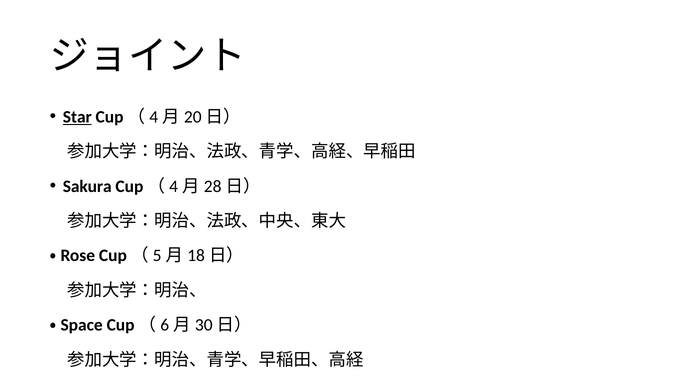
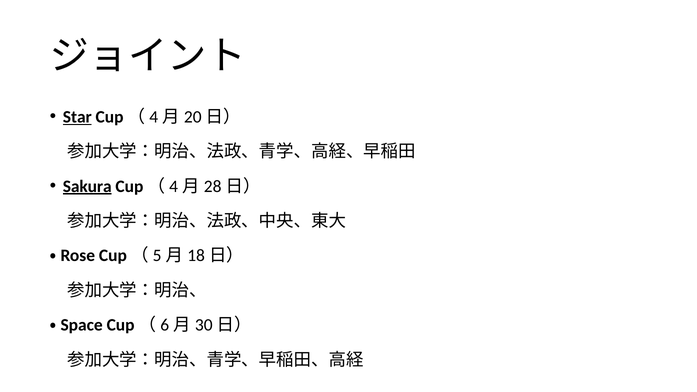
Sakura underline: none -> present (87, 186)
